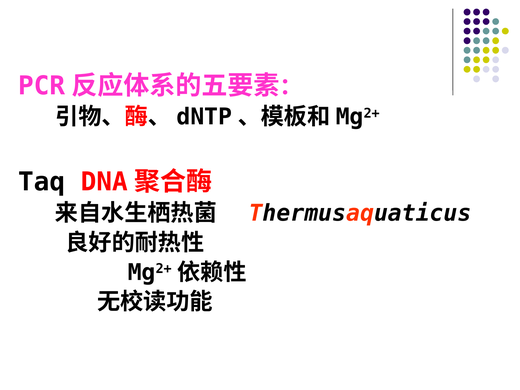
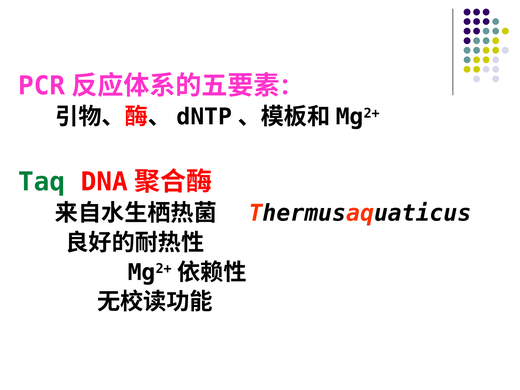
Taq colour: black -> green (42, 182)
